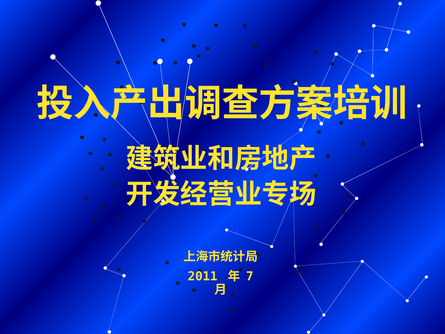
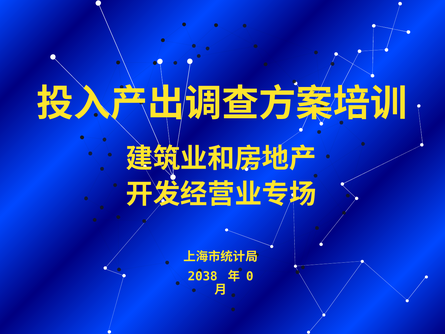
2011: 2011 -> 2038 (203, 276)
7: 7 -> 0 (250, 276)
